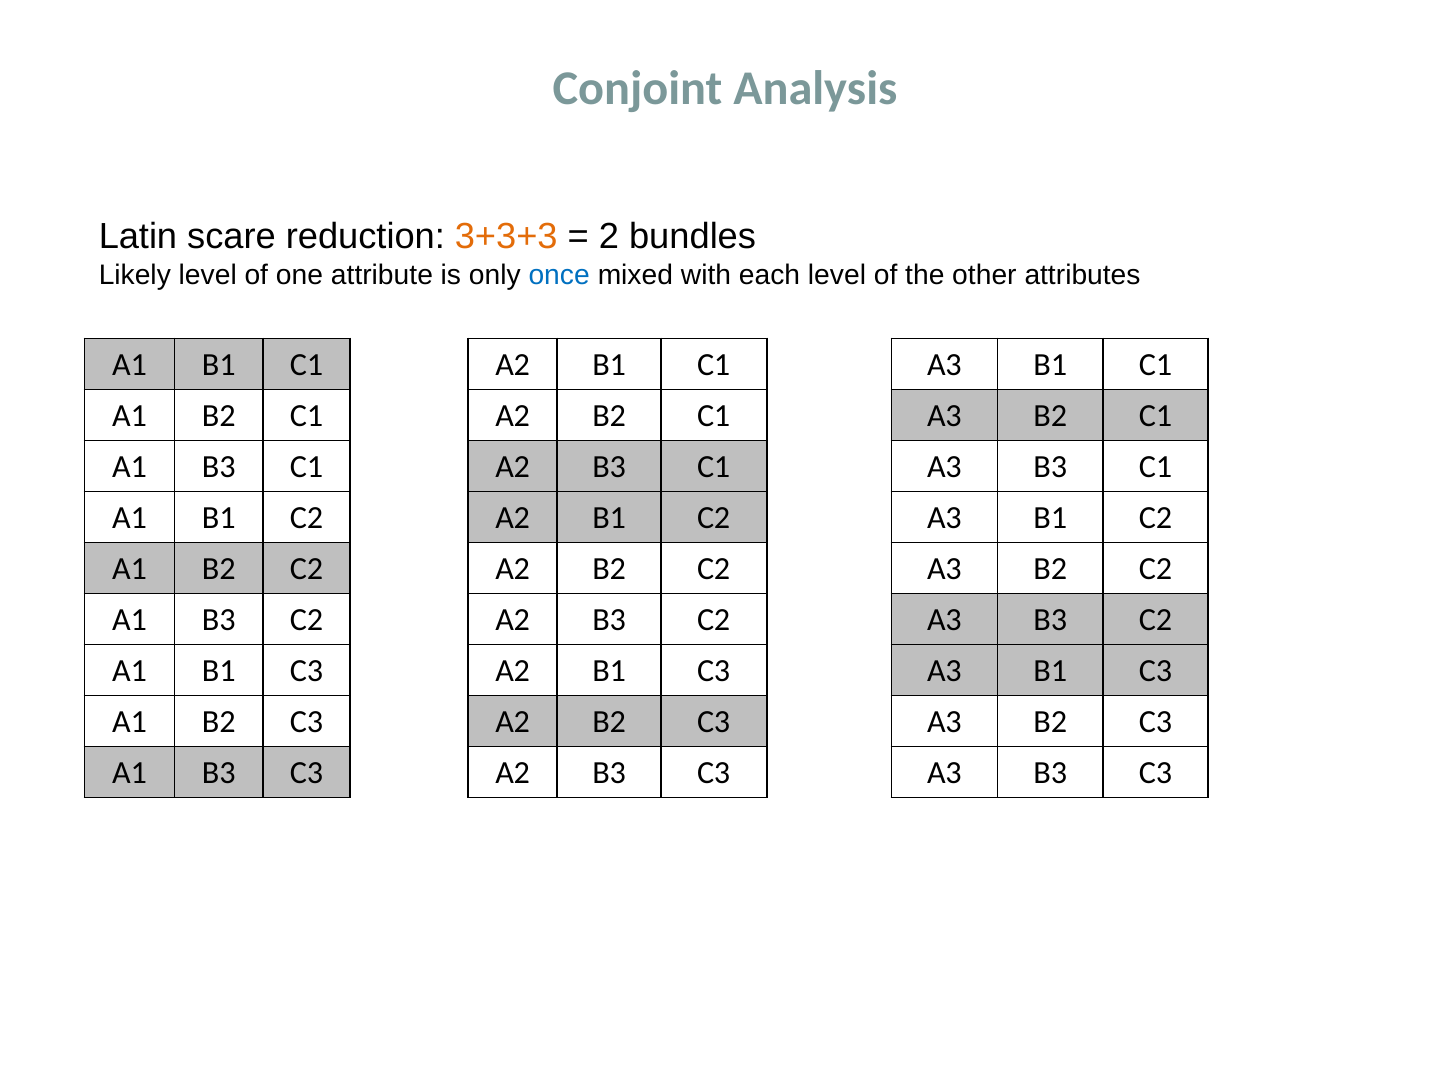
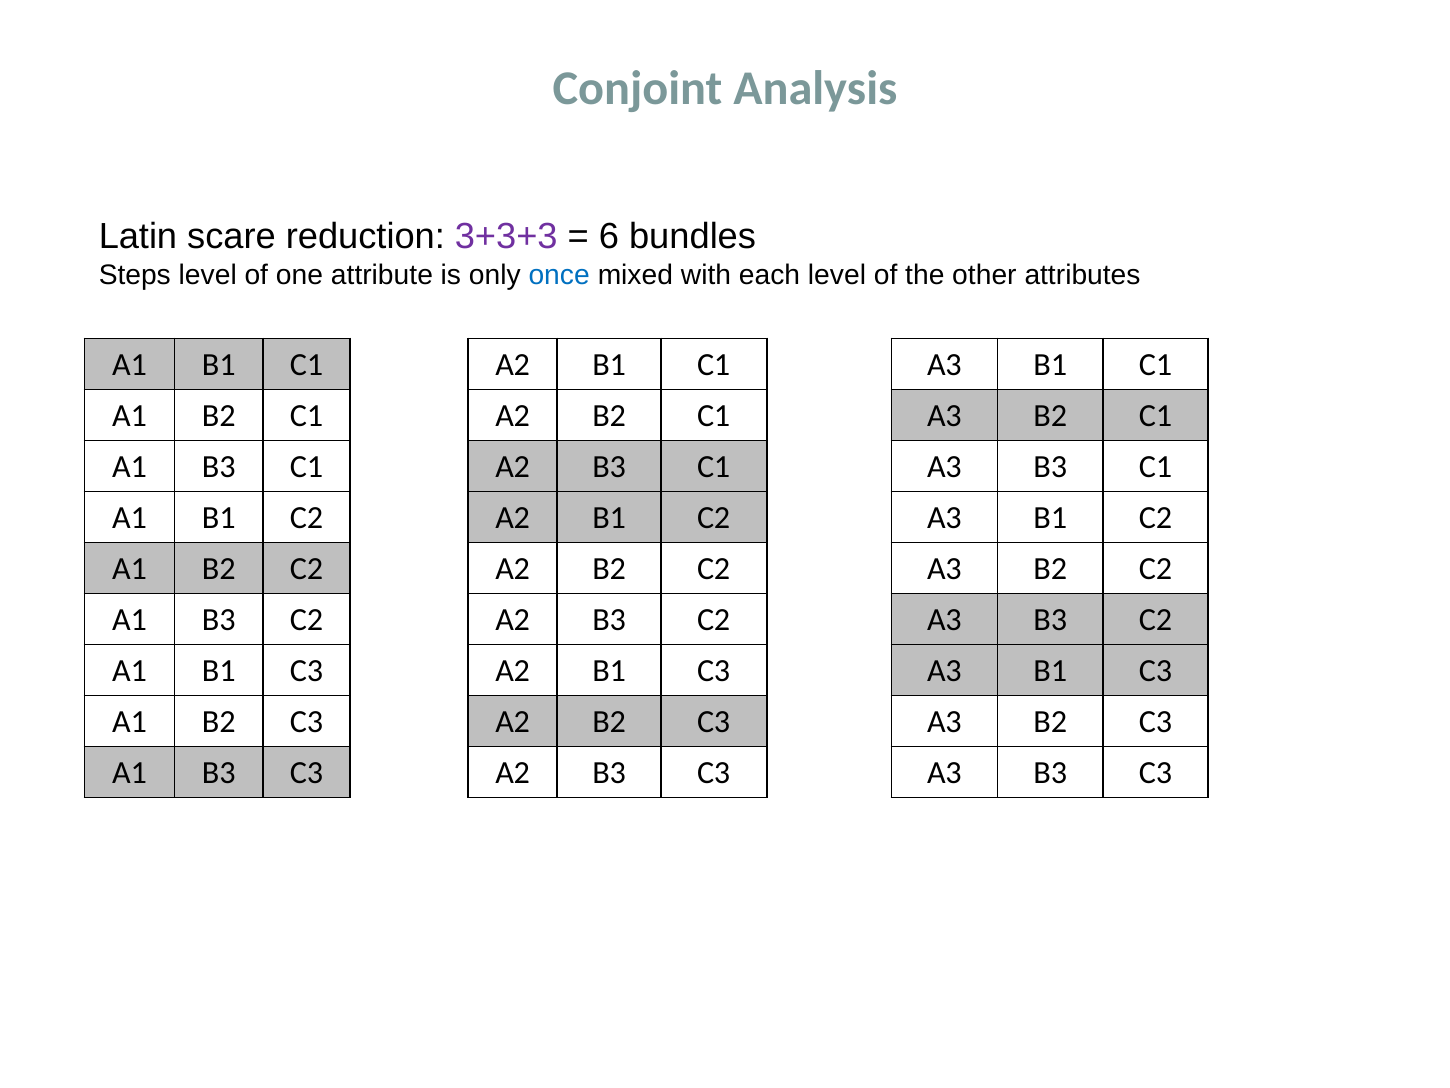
3+3+3 colour: orange -> purple (506, 237)
2: 2 -> 6 (609, 237)
Likely: Likely -> Steps (135, 275)
